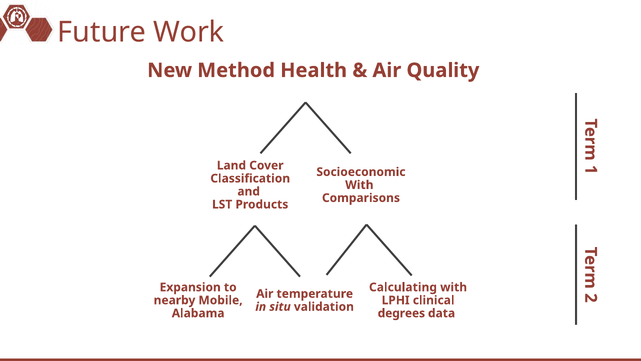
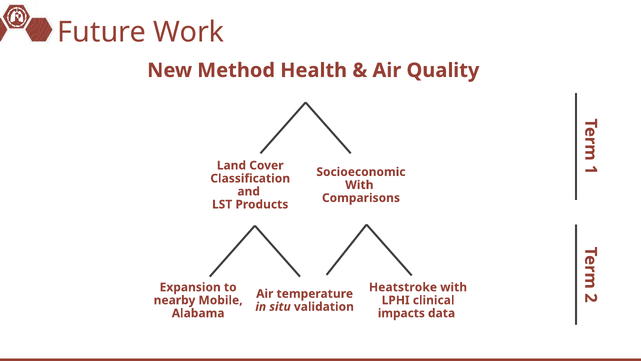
Calculating: Calculating -> Heatstroke (403, 287)
degrees: degrees -> impacts (401, 313)
